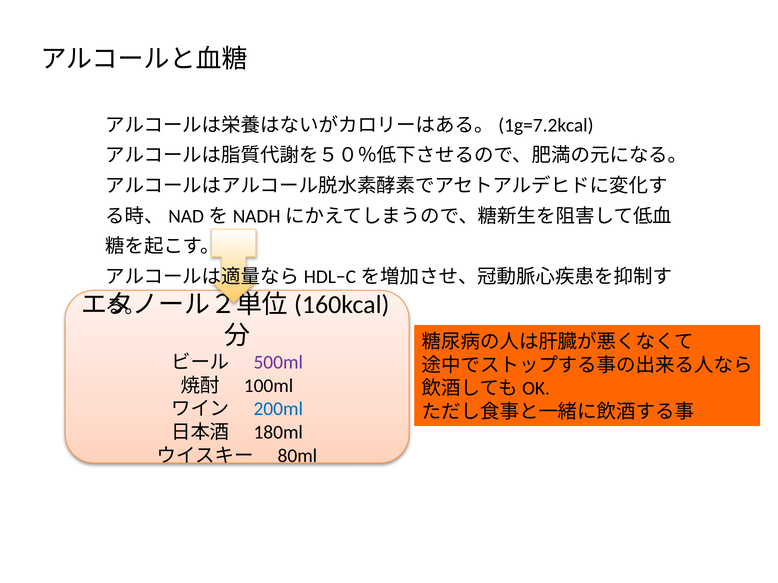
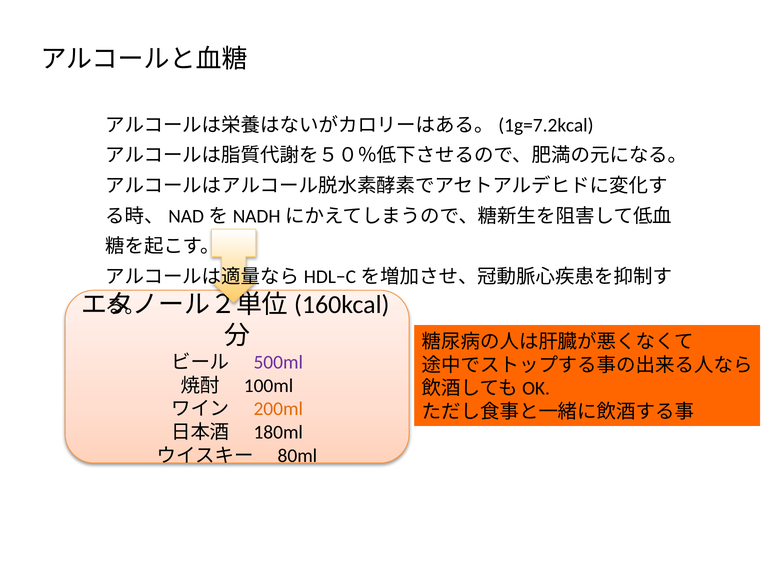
200ml colour: blue -> orange (278, 409)
